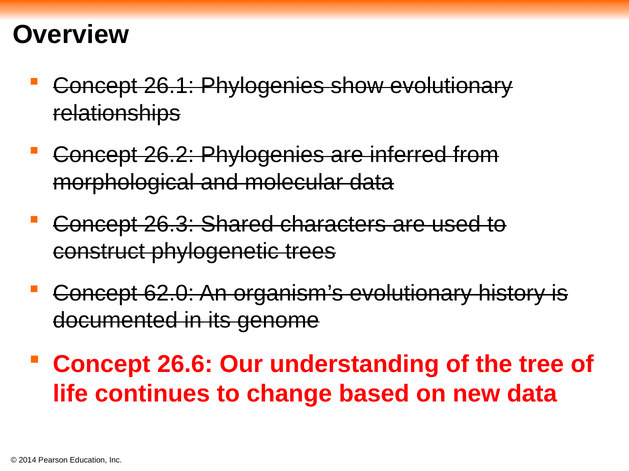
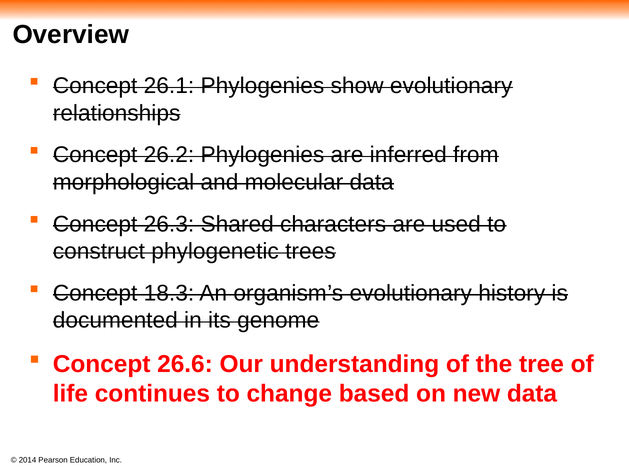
62.0: 62.0 -> 18.3 (169, 294)
